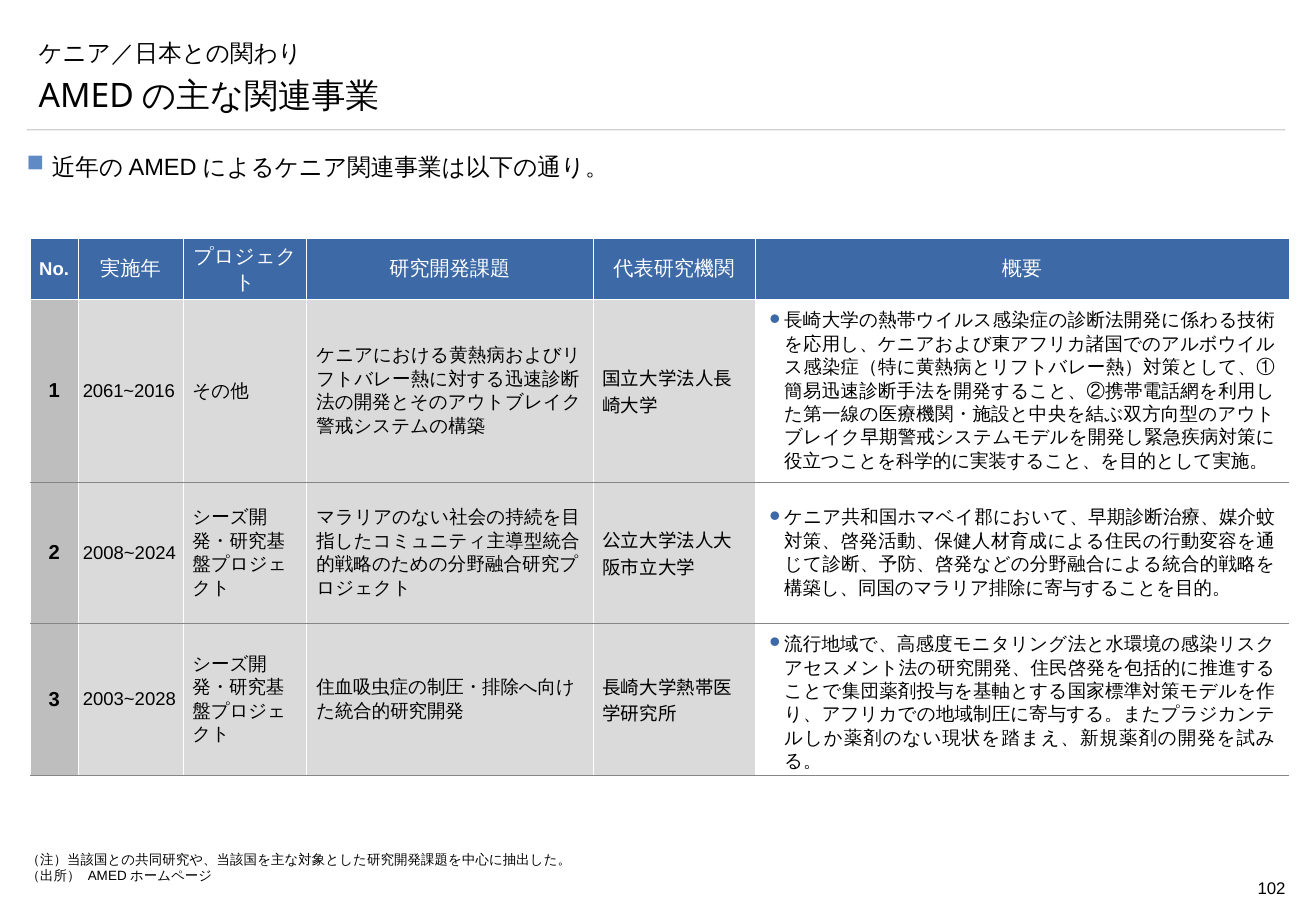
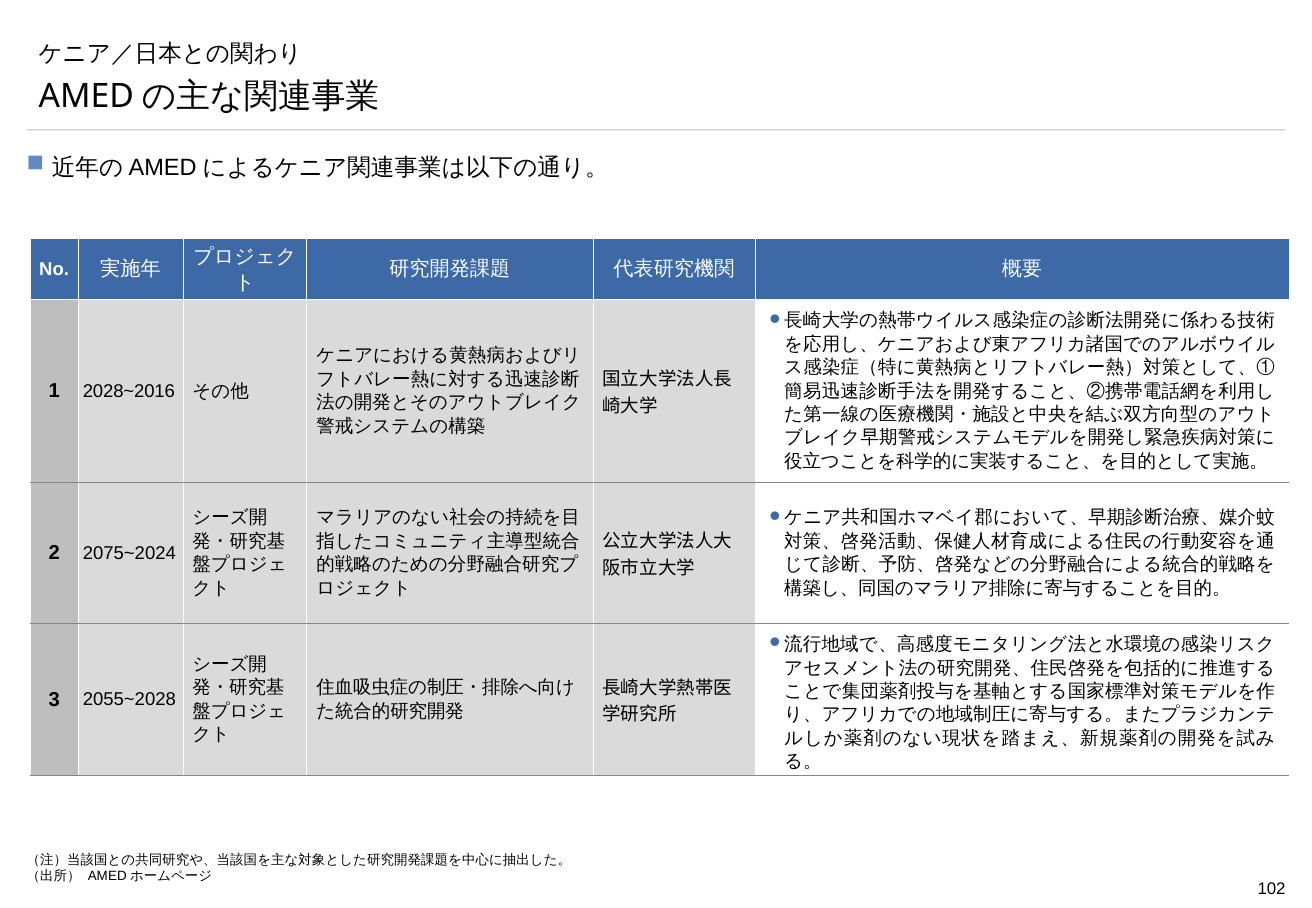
2061~2016: 2061~2016 -> 2028~2016 (129, 391)
2008~2024: 2008~2024 -> 2075~2024 (129, 553)
2003~2028: 2003~2028 -> 2055~2028 (129, 700)
